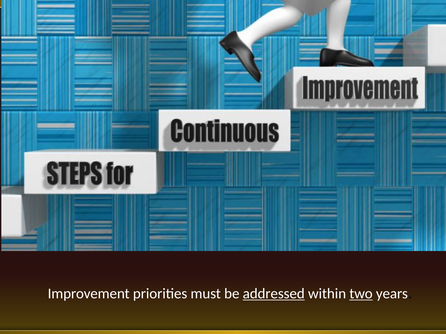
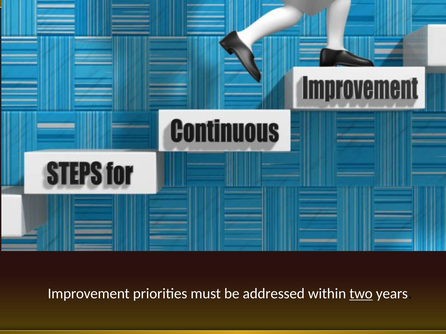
addressed underline: present -> none (274, 294)
